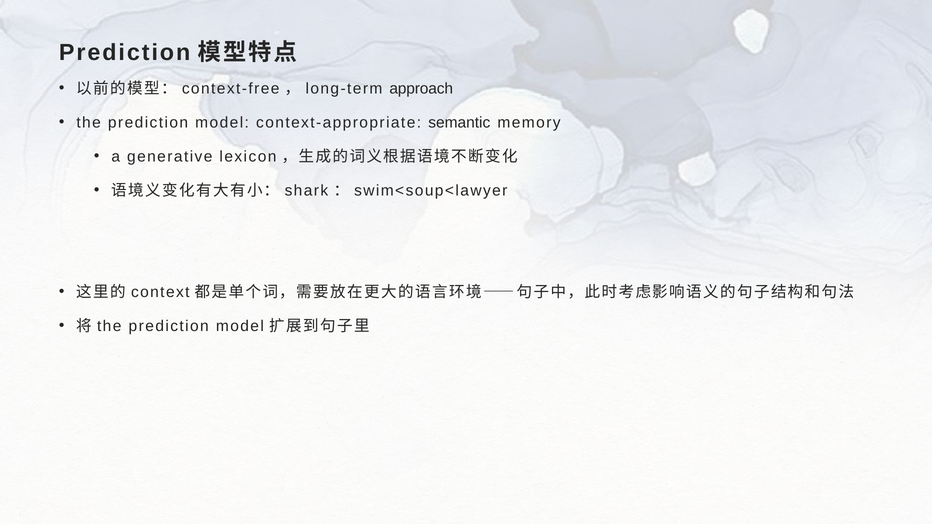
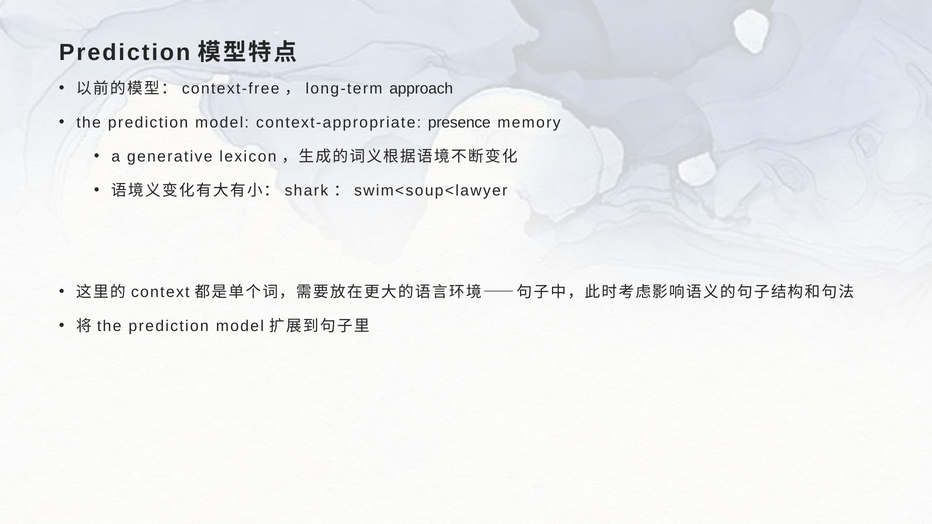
semantic: semantic -> presence (459, 123)
